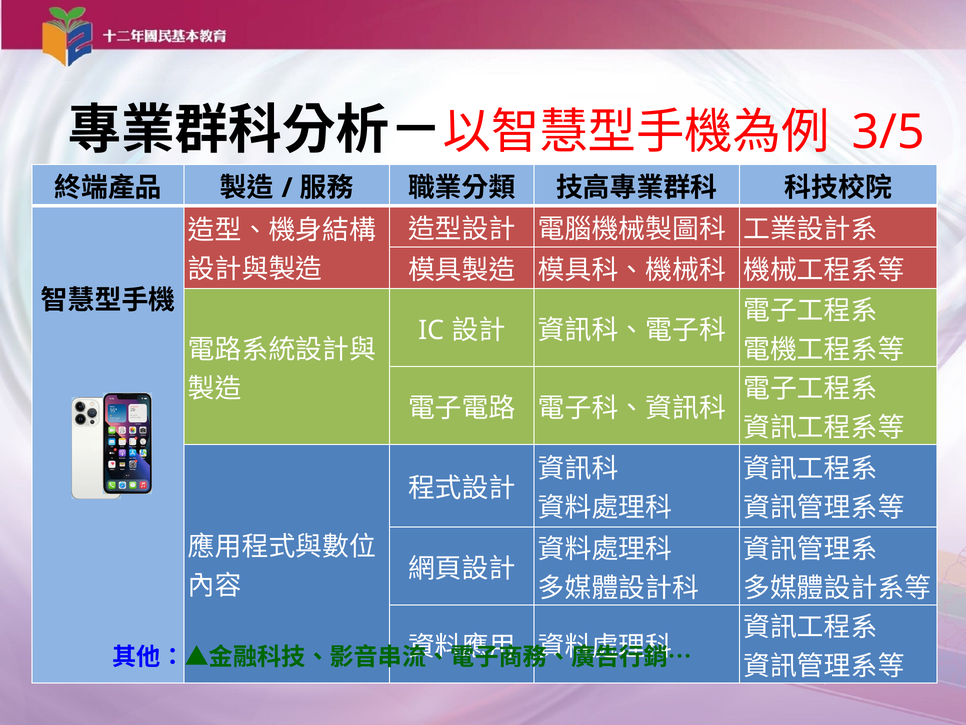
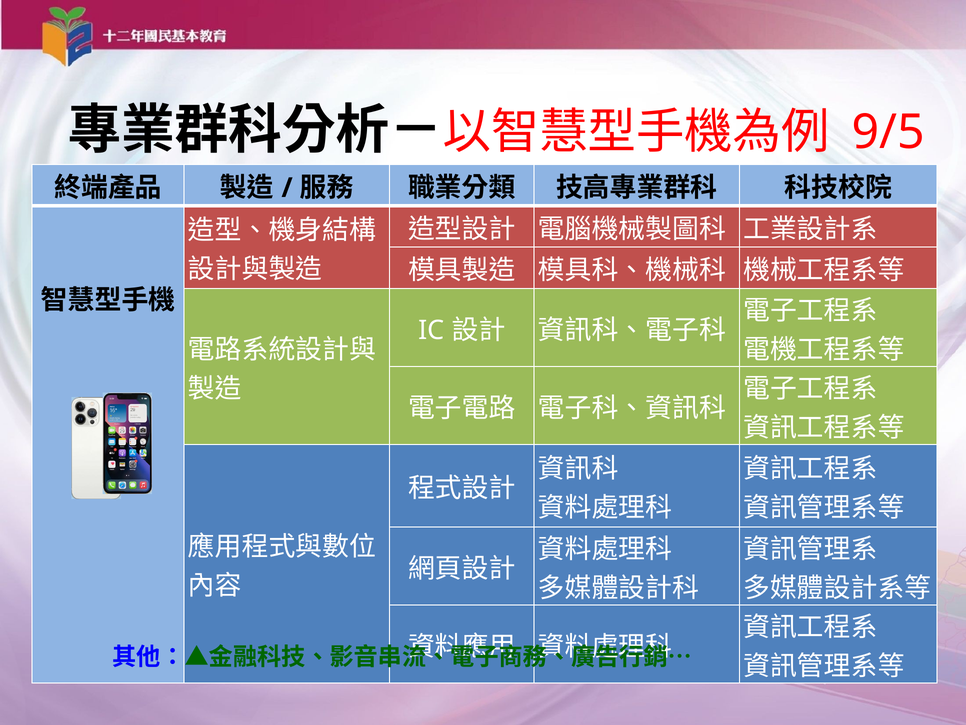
3/5: 3/5 -> 9/5 (888, 132)
